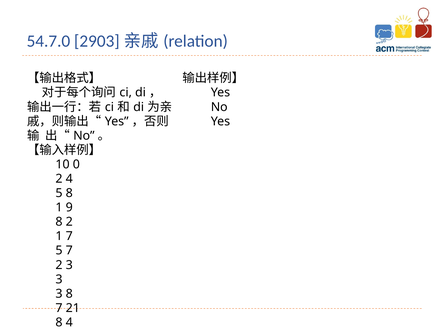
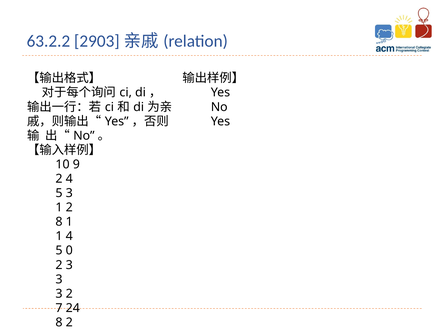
54.7.0: 54.7.0 -> 63.2.2 (48, 41)
0: 0 -> 9 (76, 164)
5 8: 8 -> 3 (69, 193)
1 9: 9 -> 2 (69, 207)
8 2: 2 -> 1 (69, 222)
1 7: 7 -> 4 (69, 236)
5 7: 7 -> 0 (69, 251)
3 8: 8 -> 2 (69, 294)
21: 21 -> 24 (73, 308)
8 4: 4 -> 2 (69, 322)
